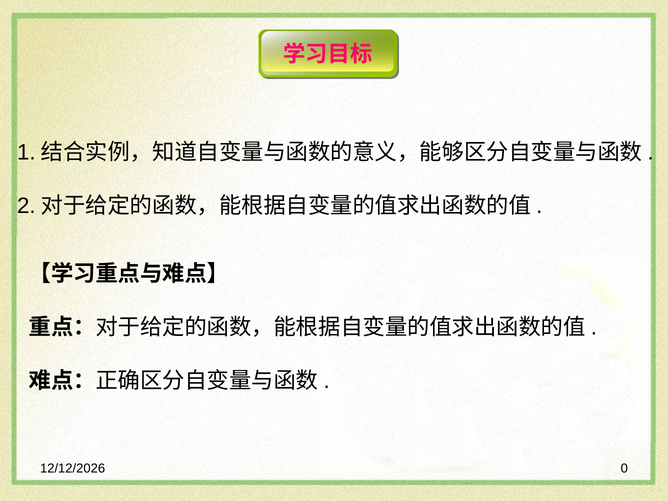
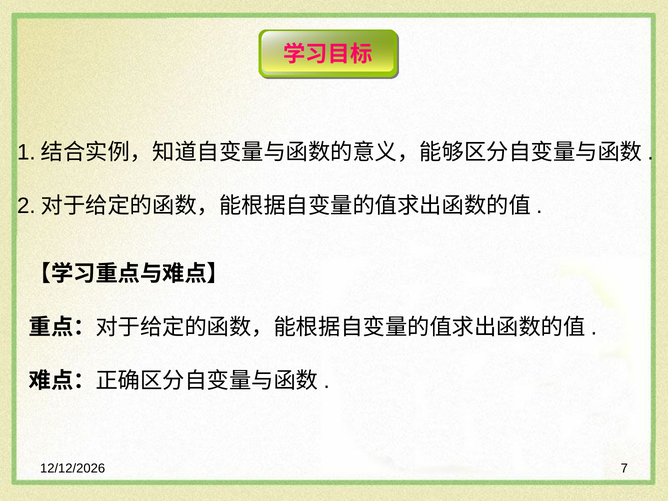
0: 0 -> 7 (624, 468)
